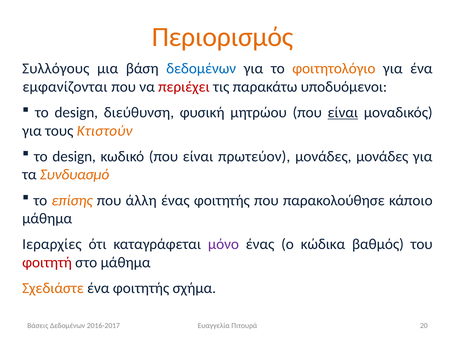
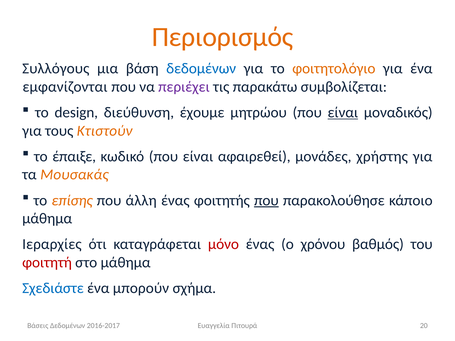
περιέχει colour: red -> purple (184, 87)
υποδυόμενοι: υποδυόμενοι -> συμβολίζεται (344, 87)
φυσική: φυσική -> έχουμε (202, 113)
design: design -> έπαιξε (74, 157)
πρωτεύον: πρωτεύον -> αφαιρεθεί (254, 157)
μονάδες μονάδες: μονάδες -> χρήστης (382, 157)
Συνδυασμό: Συνδυασμό -> Μουσακάς (74, 175)
που underline: none -> present (266, 201)
μόνο colour: purple -> red (223, 245)
κώδικα: κώδικα -> χρόνου (323, 245)
Σχεδιάστε colour: orange -> blue (53, 288)
ένα φοιτητής: φοιτητής -> μπορούν (141, 288)
